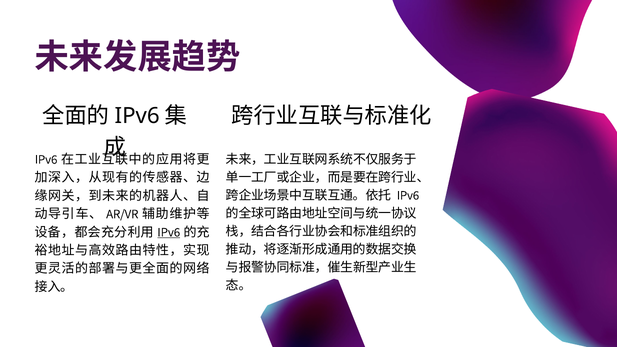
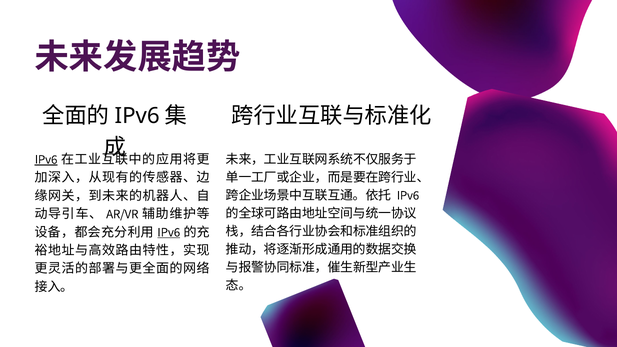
IPv6 underline: none -> present (46, 159)
